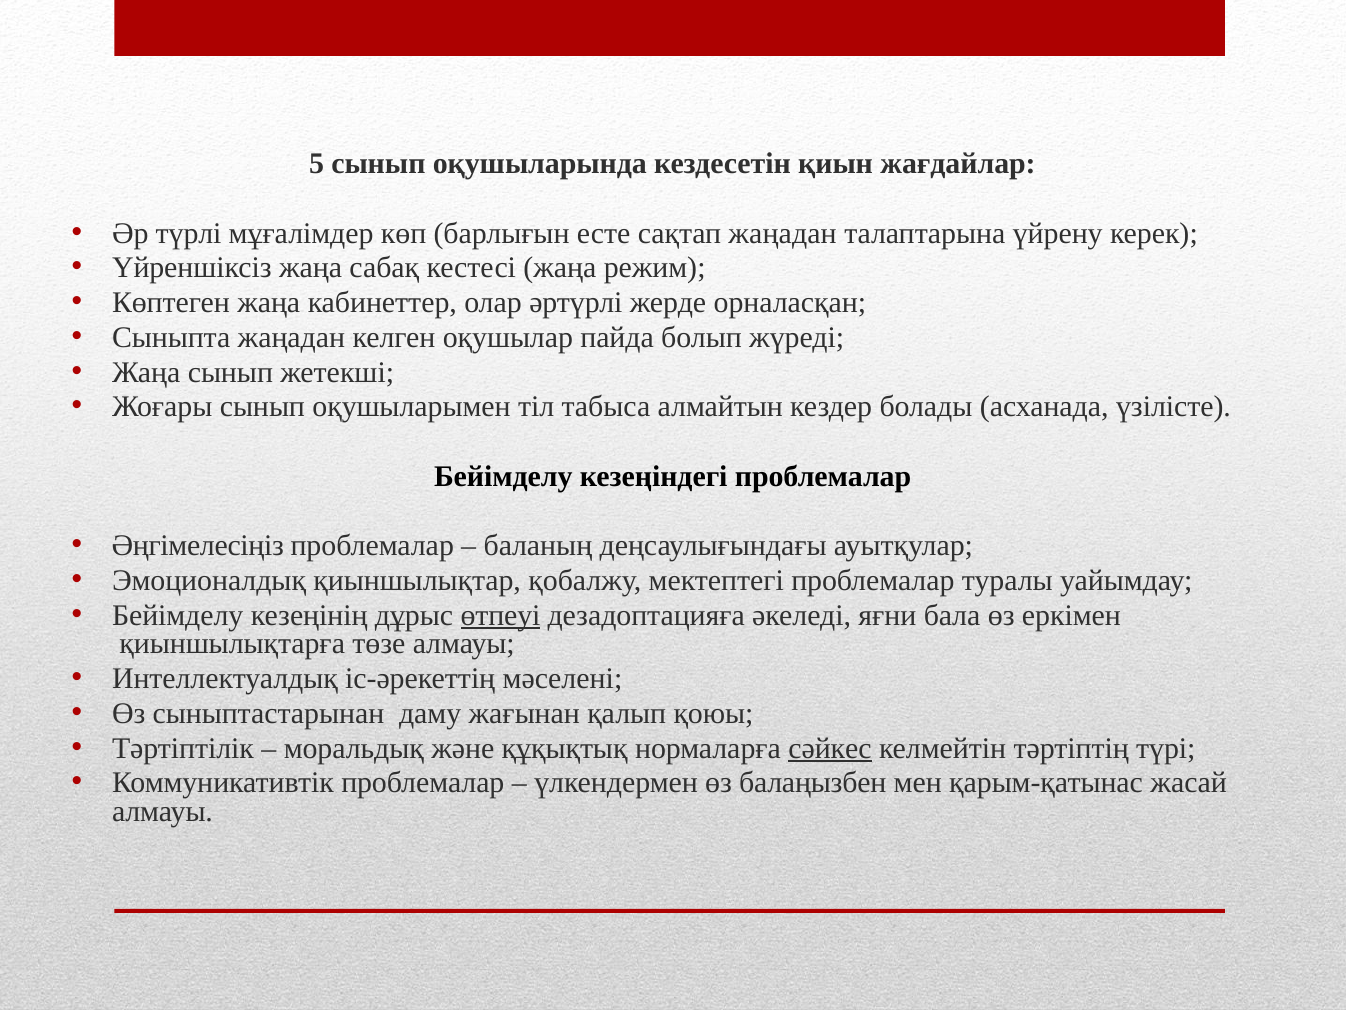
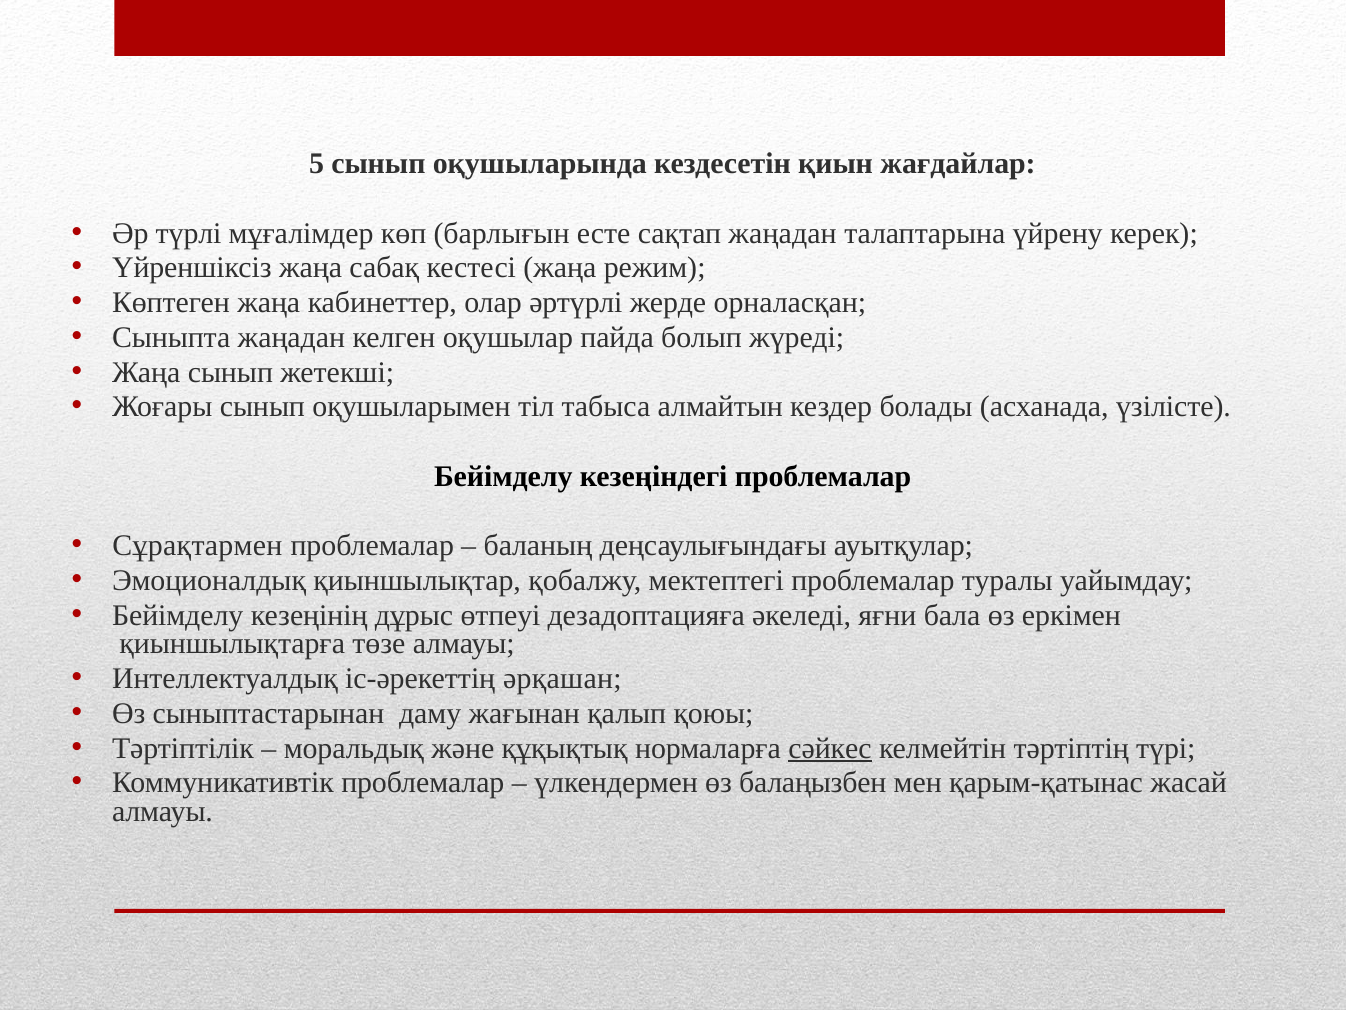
Әңгімелесіңіз: Әңгімелесіңіз -> Сұрақтармен (197, 545)
өтпеуі underline: present -> none (500, 615)
мәселені: мәселені -> әрқашан (562, 678)
